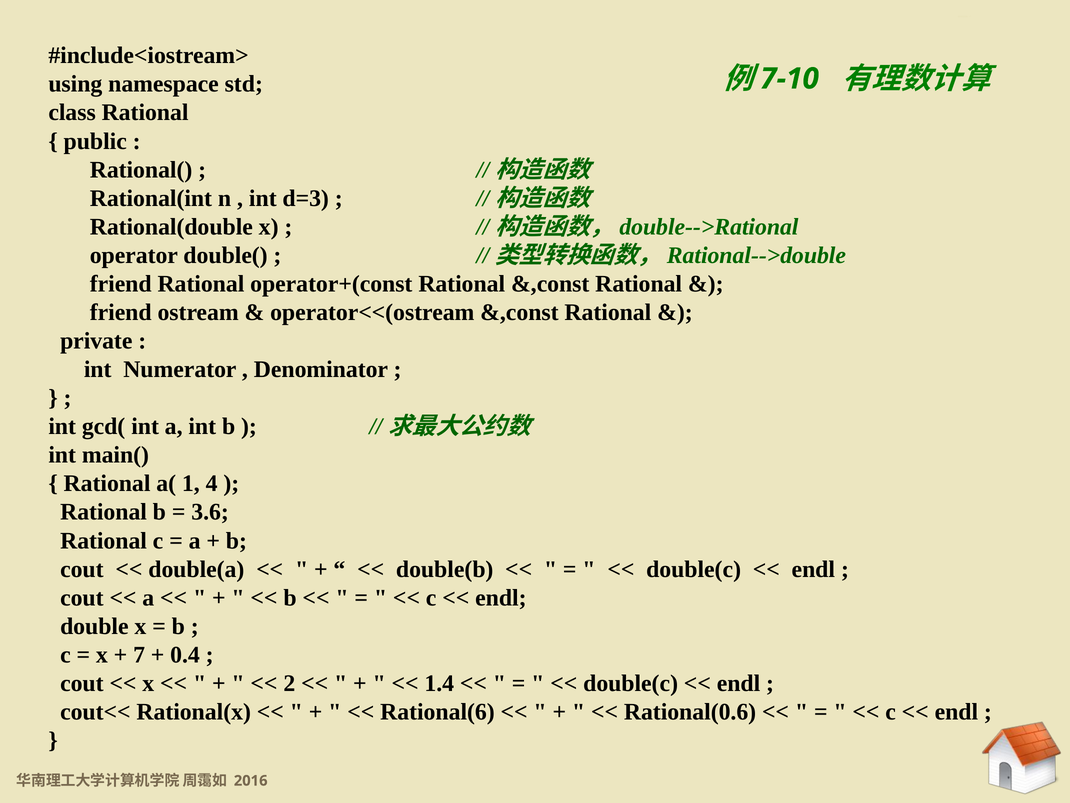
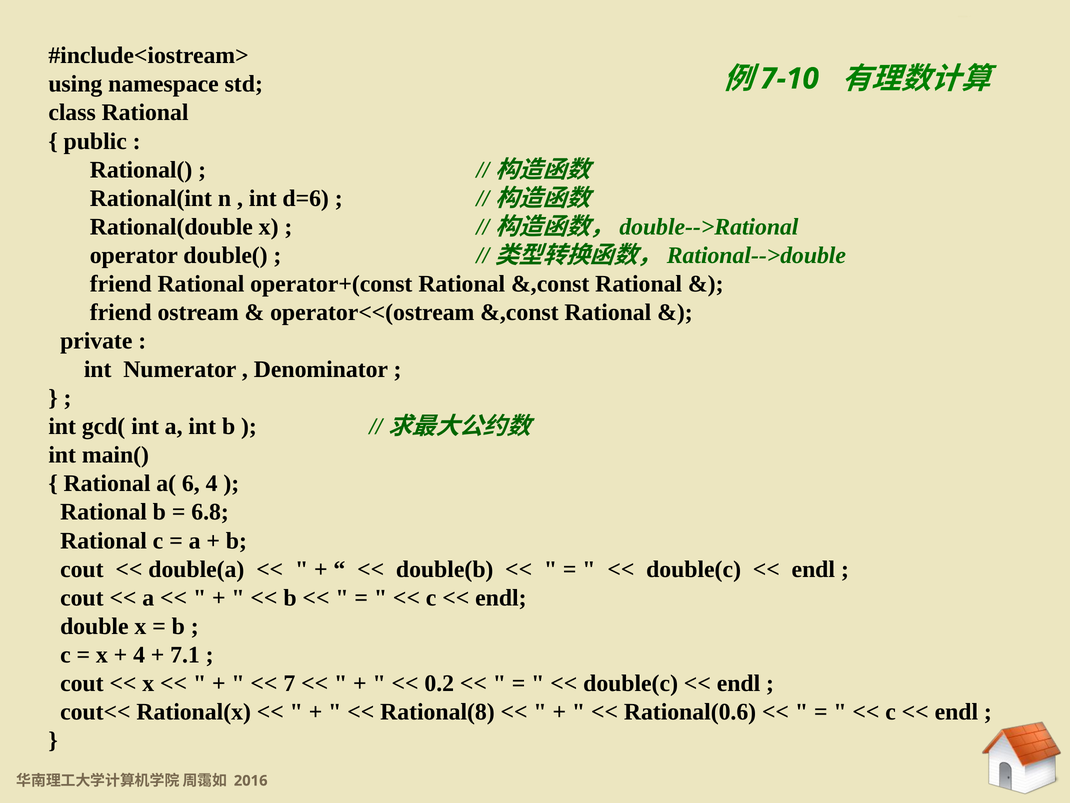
d=3: d=3 -> d=6 (306, 198)
1: 1 -> 6 (191, 483)
3.6: 3.6 -> 6.8 (210, 512)
7: 7 -> 4 (139, 654)
0.4: 0.4 -> 7.1 (185, 654)
2: 2 -> 7 (289, 683)
1.4: 1.4 -> 0.2 (439, 683)
Rational(6: Rational(6 -> Rational(8 (437, 711)
